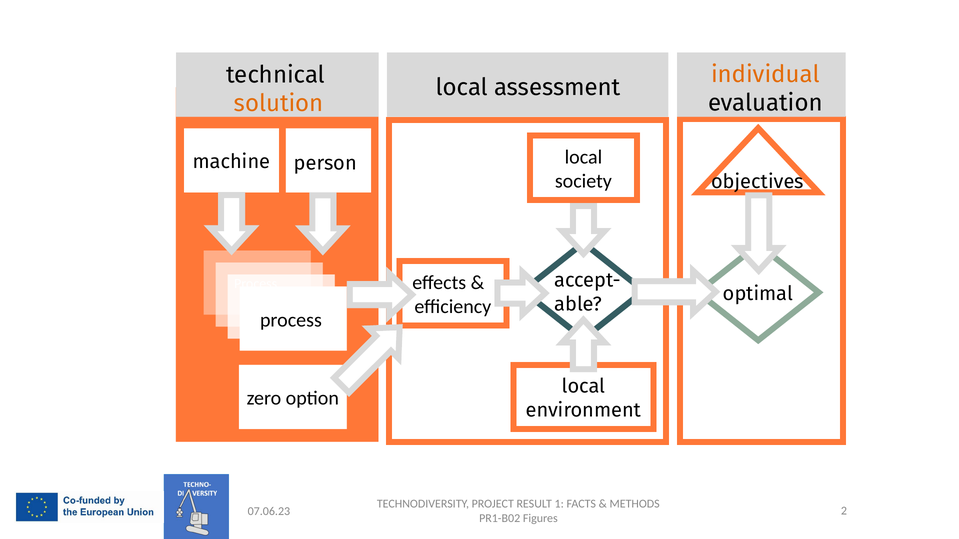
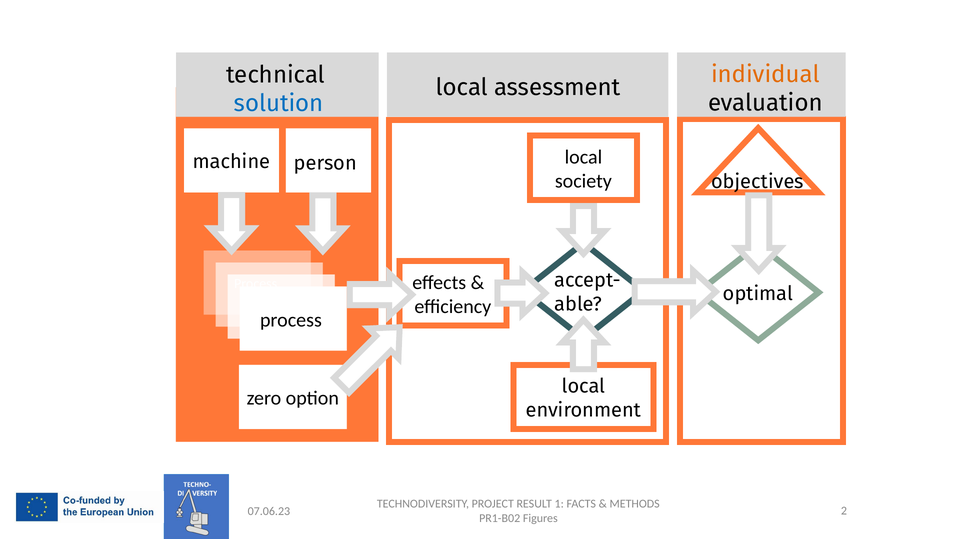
solution colour: orange -> blue (279, 104)
